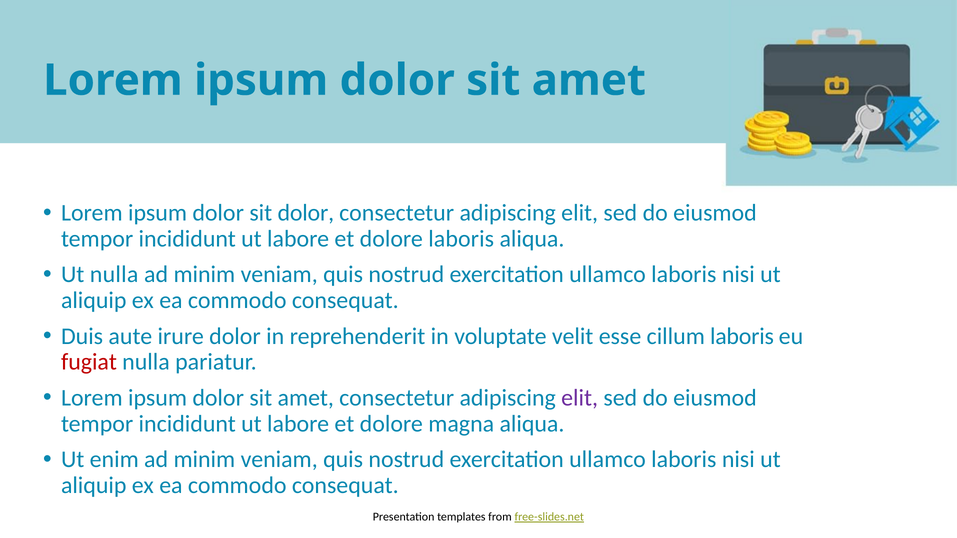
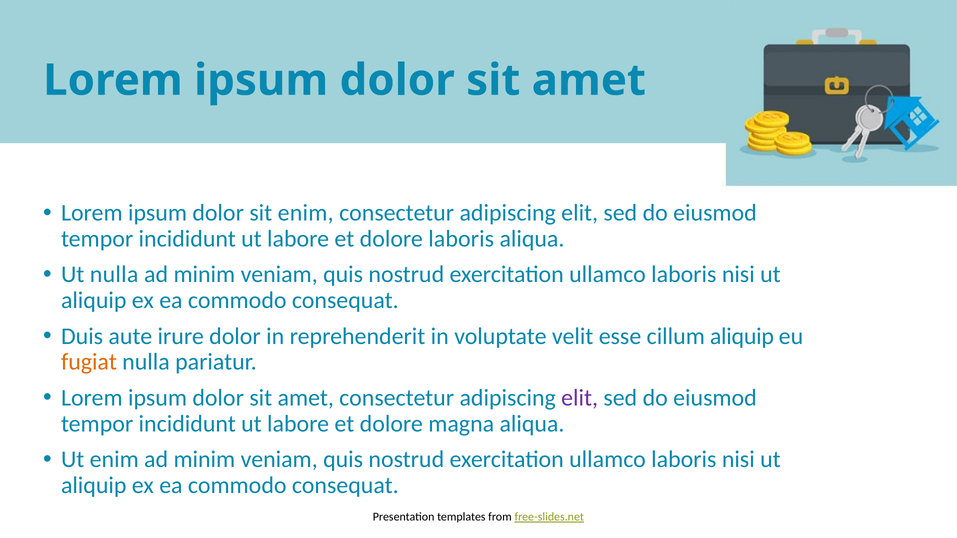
sit dolor: dolor -> enim (306, 213)
cillum laboris: laboris -> aliquip (742, 336)
fugiat colour: red -> orange (89, 362)
